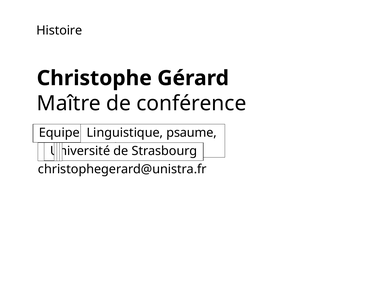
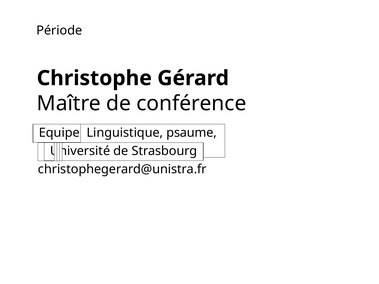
Histoire: Histoire -> Période (59, 30)
